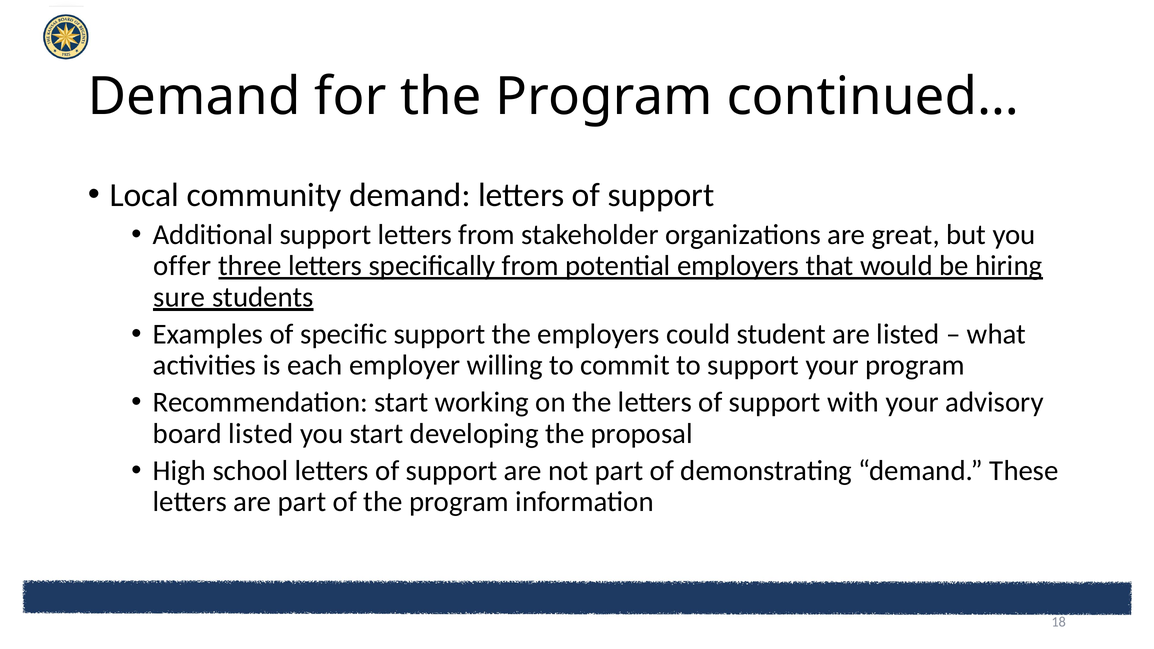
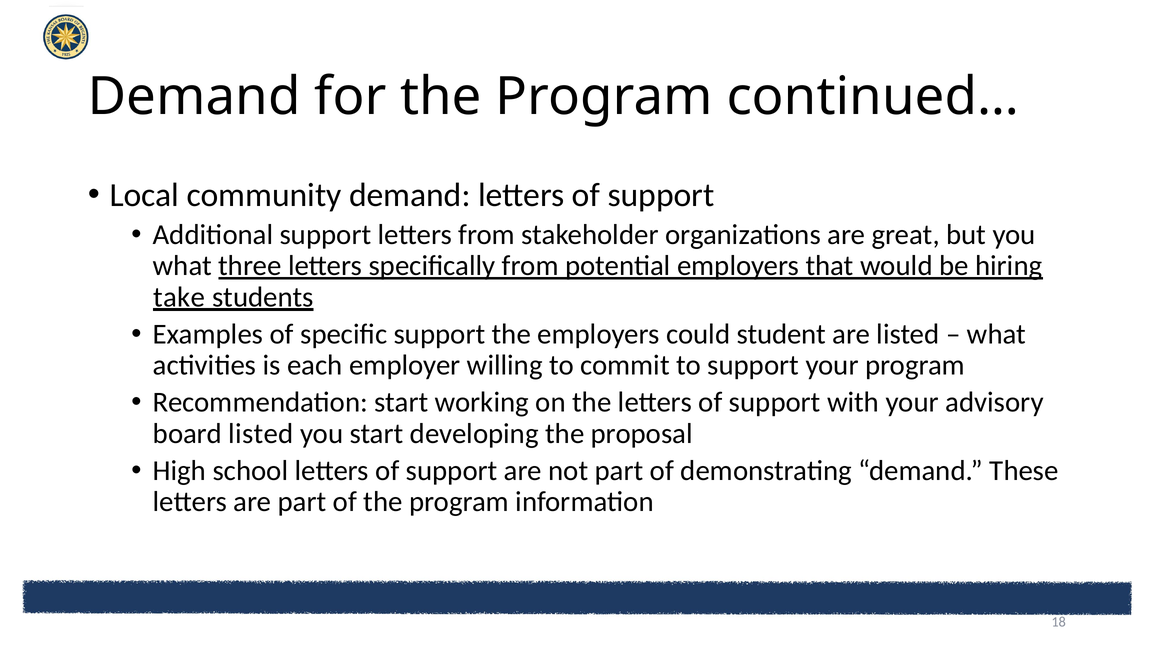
offer: offer -> what (182, 266)
sure: sure -> take (179, 297)
